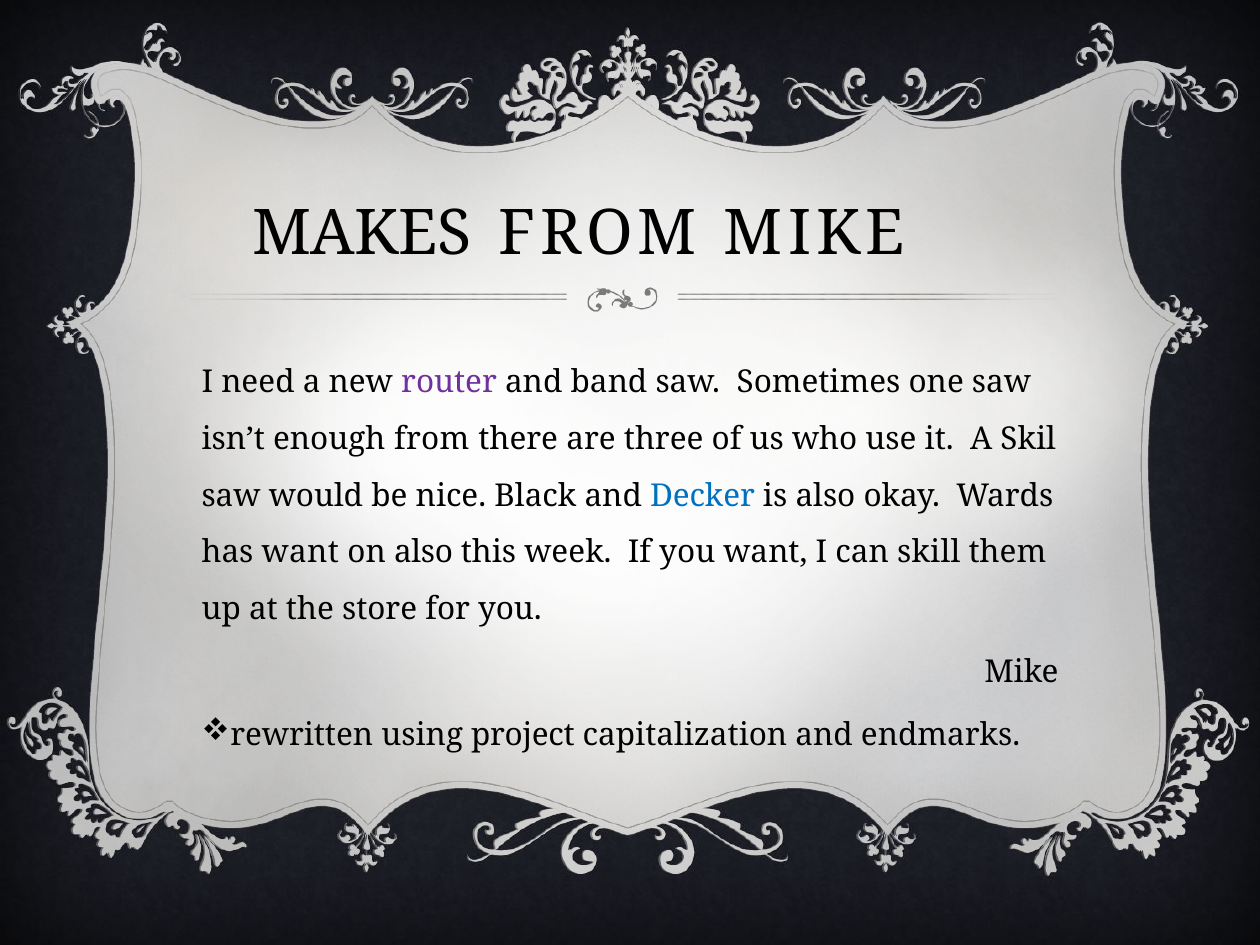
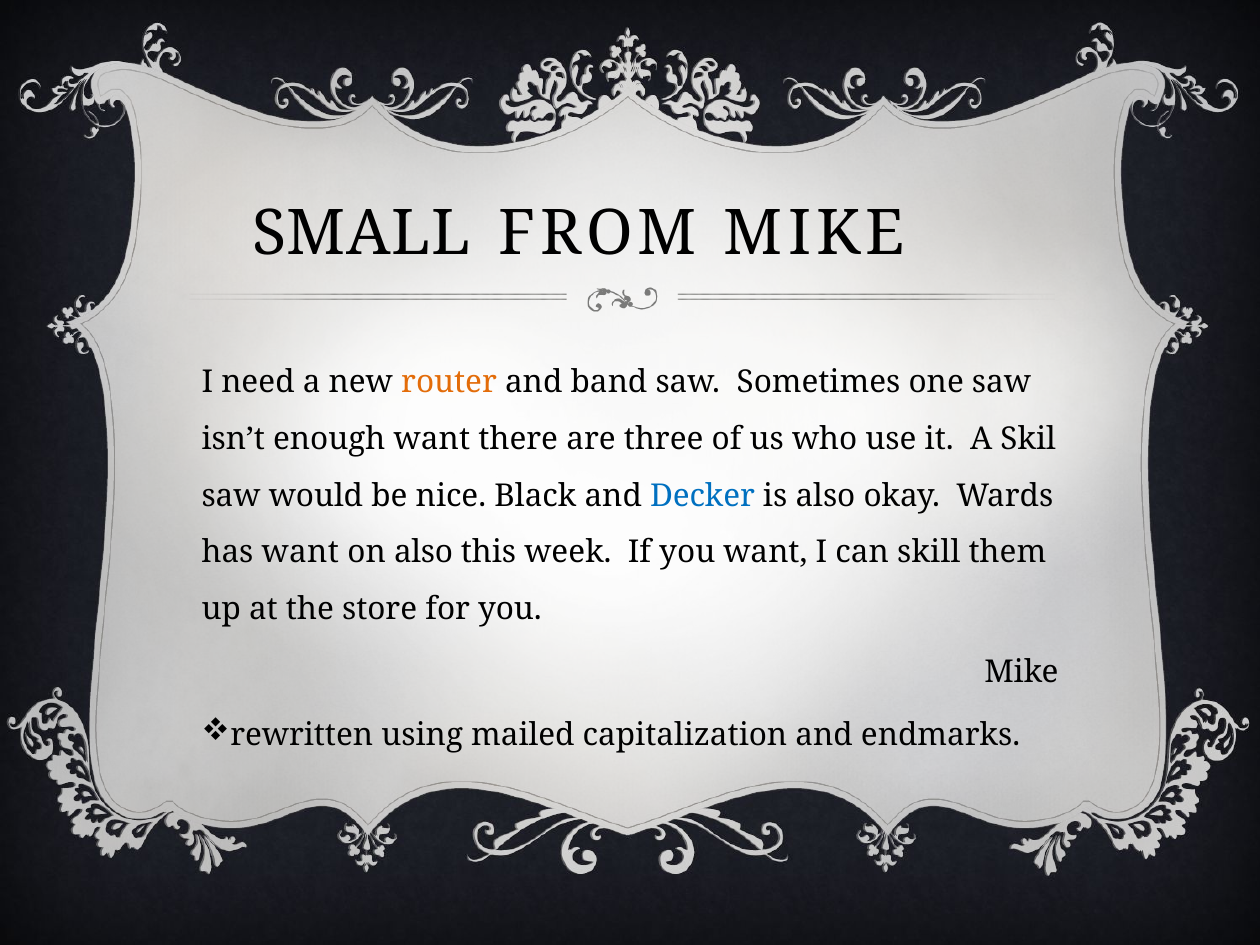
MAKES: MAKES -> SMALL (361, 233)
router colour: purple -> orange (449, 382)
enough from: from -> want (432, 439)
project: project -> mailed (523, 735)
